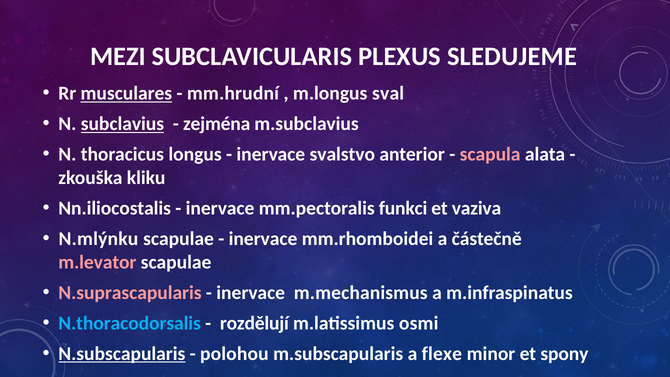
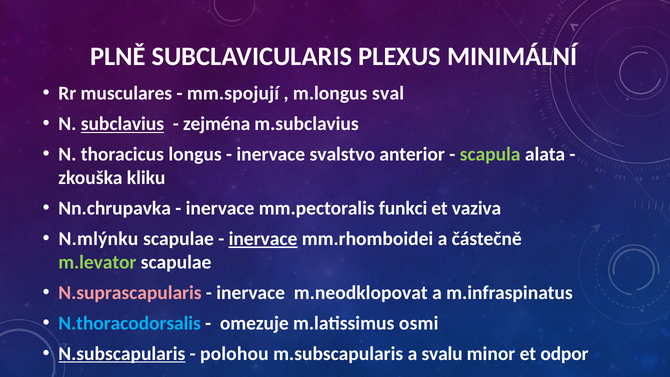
MEZI: MEZI -> PLNĚ (118, 57)
SLEDUJEME: SLEDUJEME -> MINIMÁLNÍ (512, 57)
musculares underline: present -> none (126, 93)
mm.hrudní: mm.hrudní -> mm.spojují (233, 93)
scapula colour: pink -> light green (490, 154)
Nn.iliocostalis: Nn.iliocostalis -> Nn.chrupavka (115, 208)
inervace underline: none -> present (263, 239)
m.levator colour: pink -> light green (97, 262)
m.mechanismus: m.mechanismus -> m.neodklopovat (361, 293)
rozdělují: rozdělují -> omezuje (254, 323)
flexe: flexe -> svalu (442, 354)
spony: spony -> odpor (564, 354)
